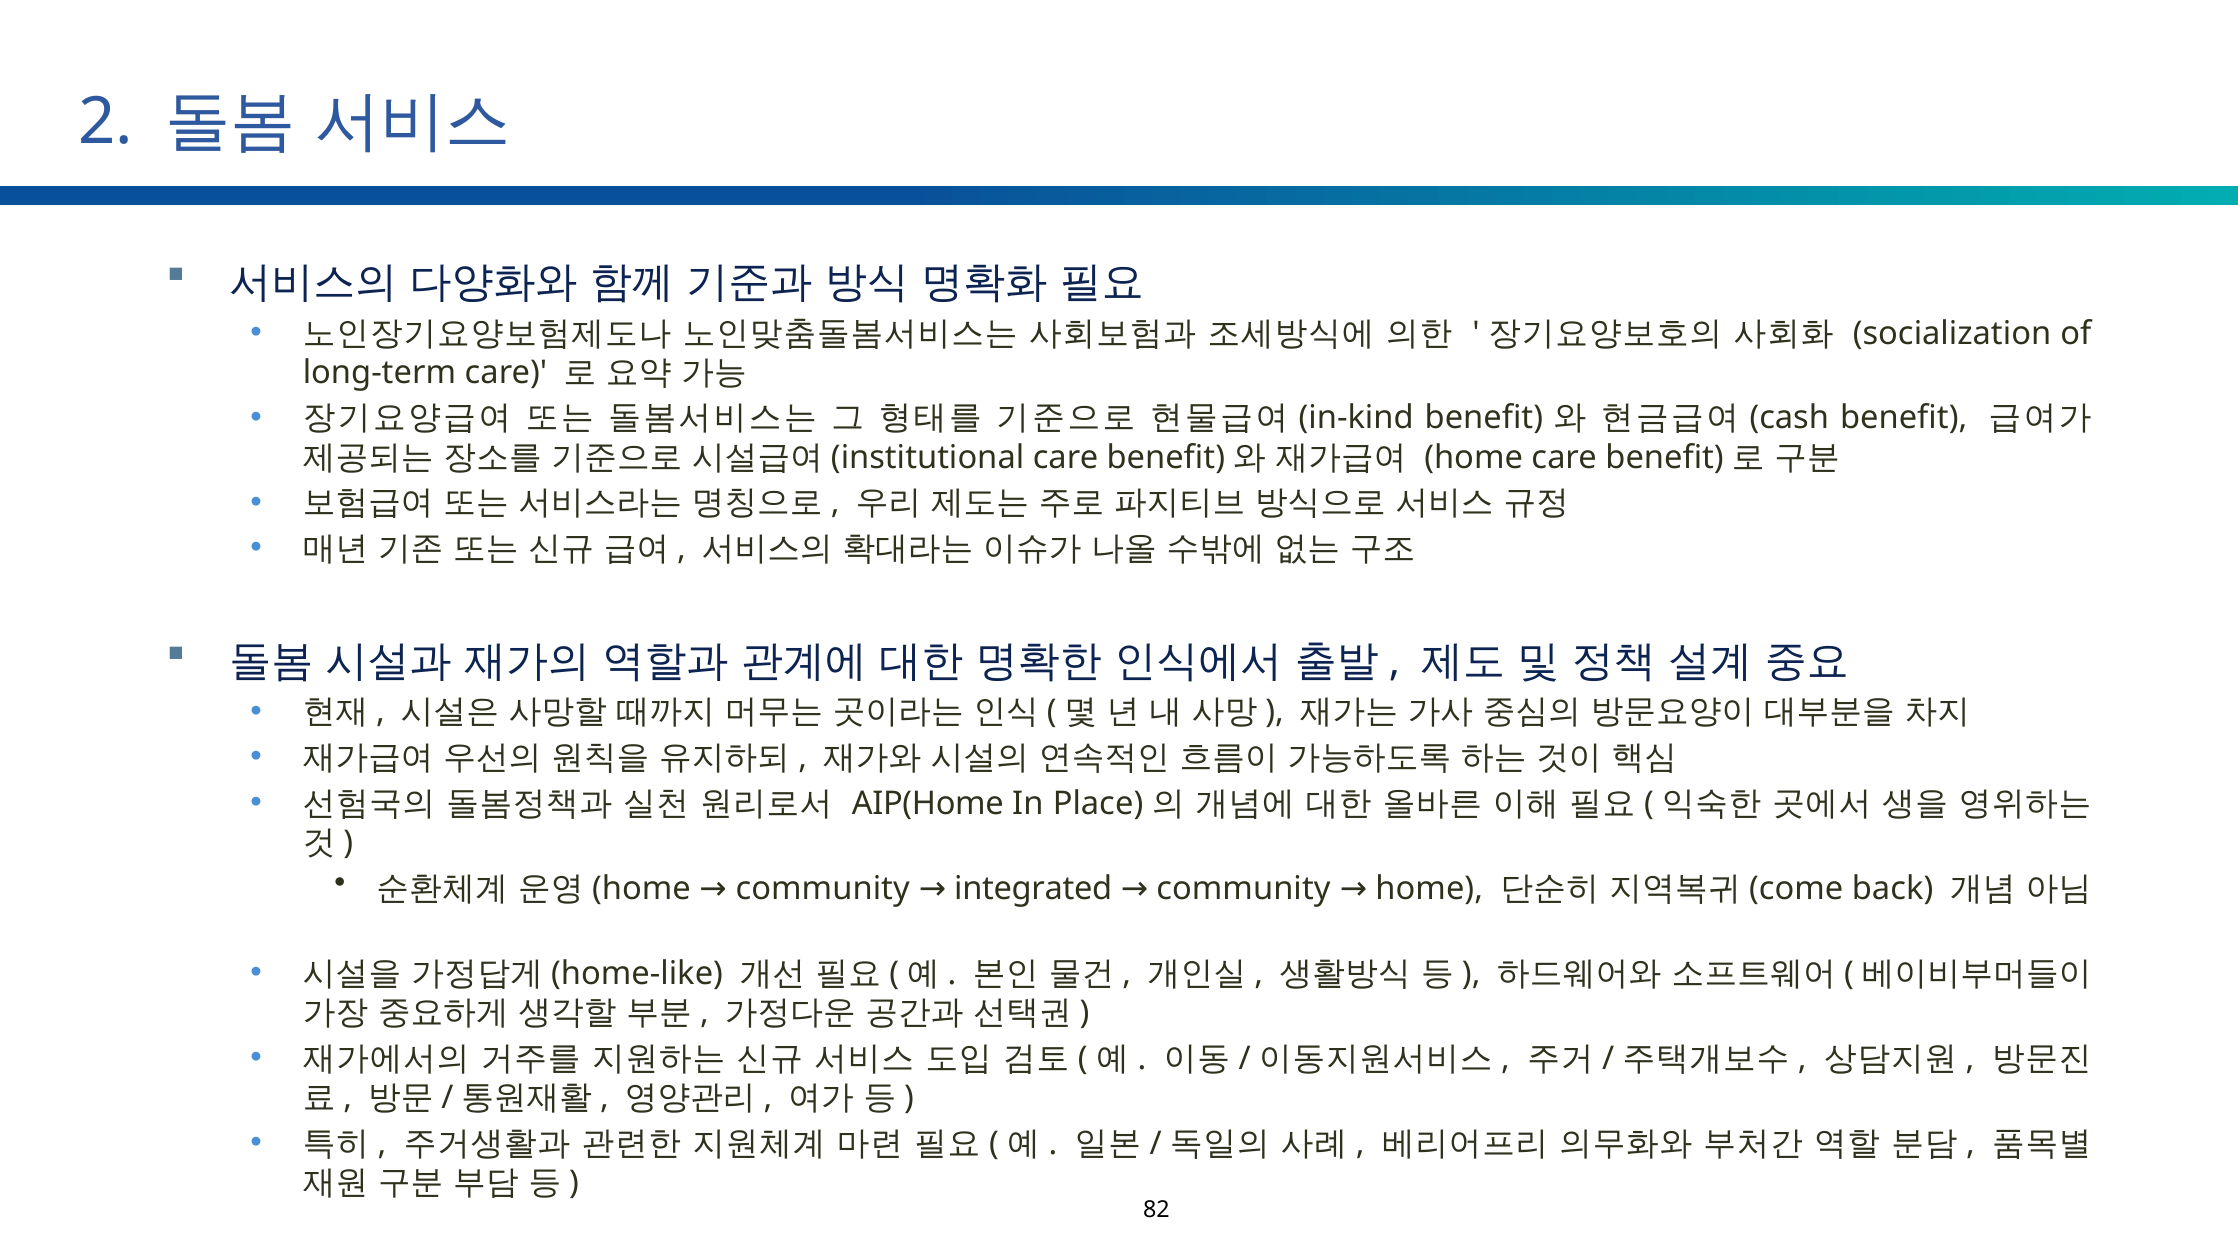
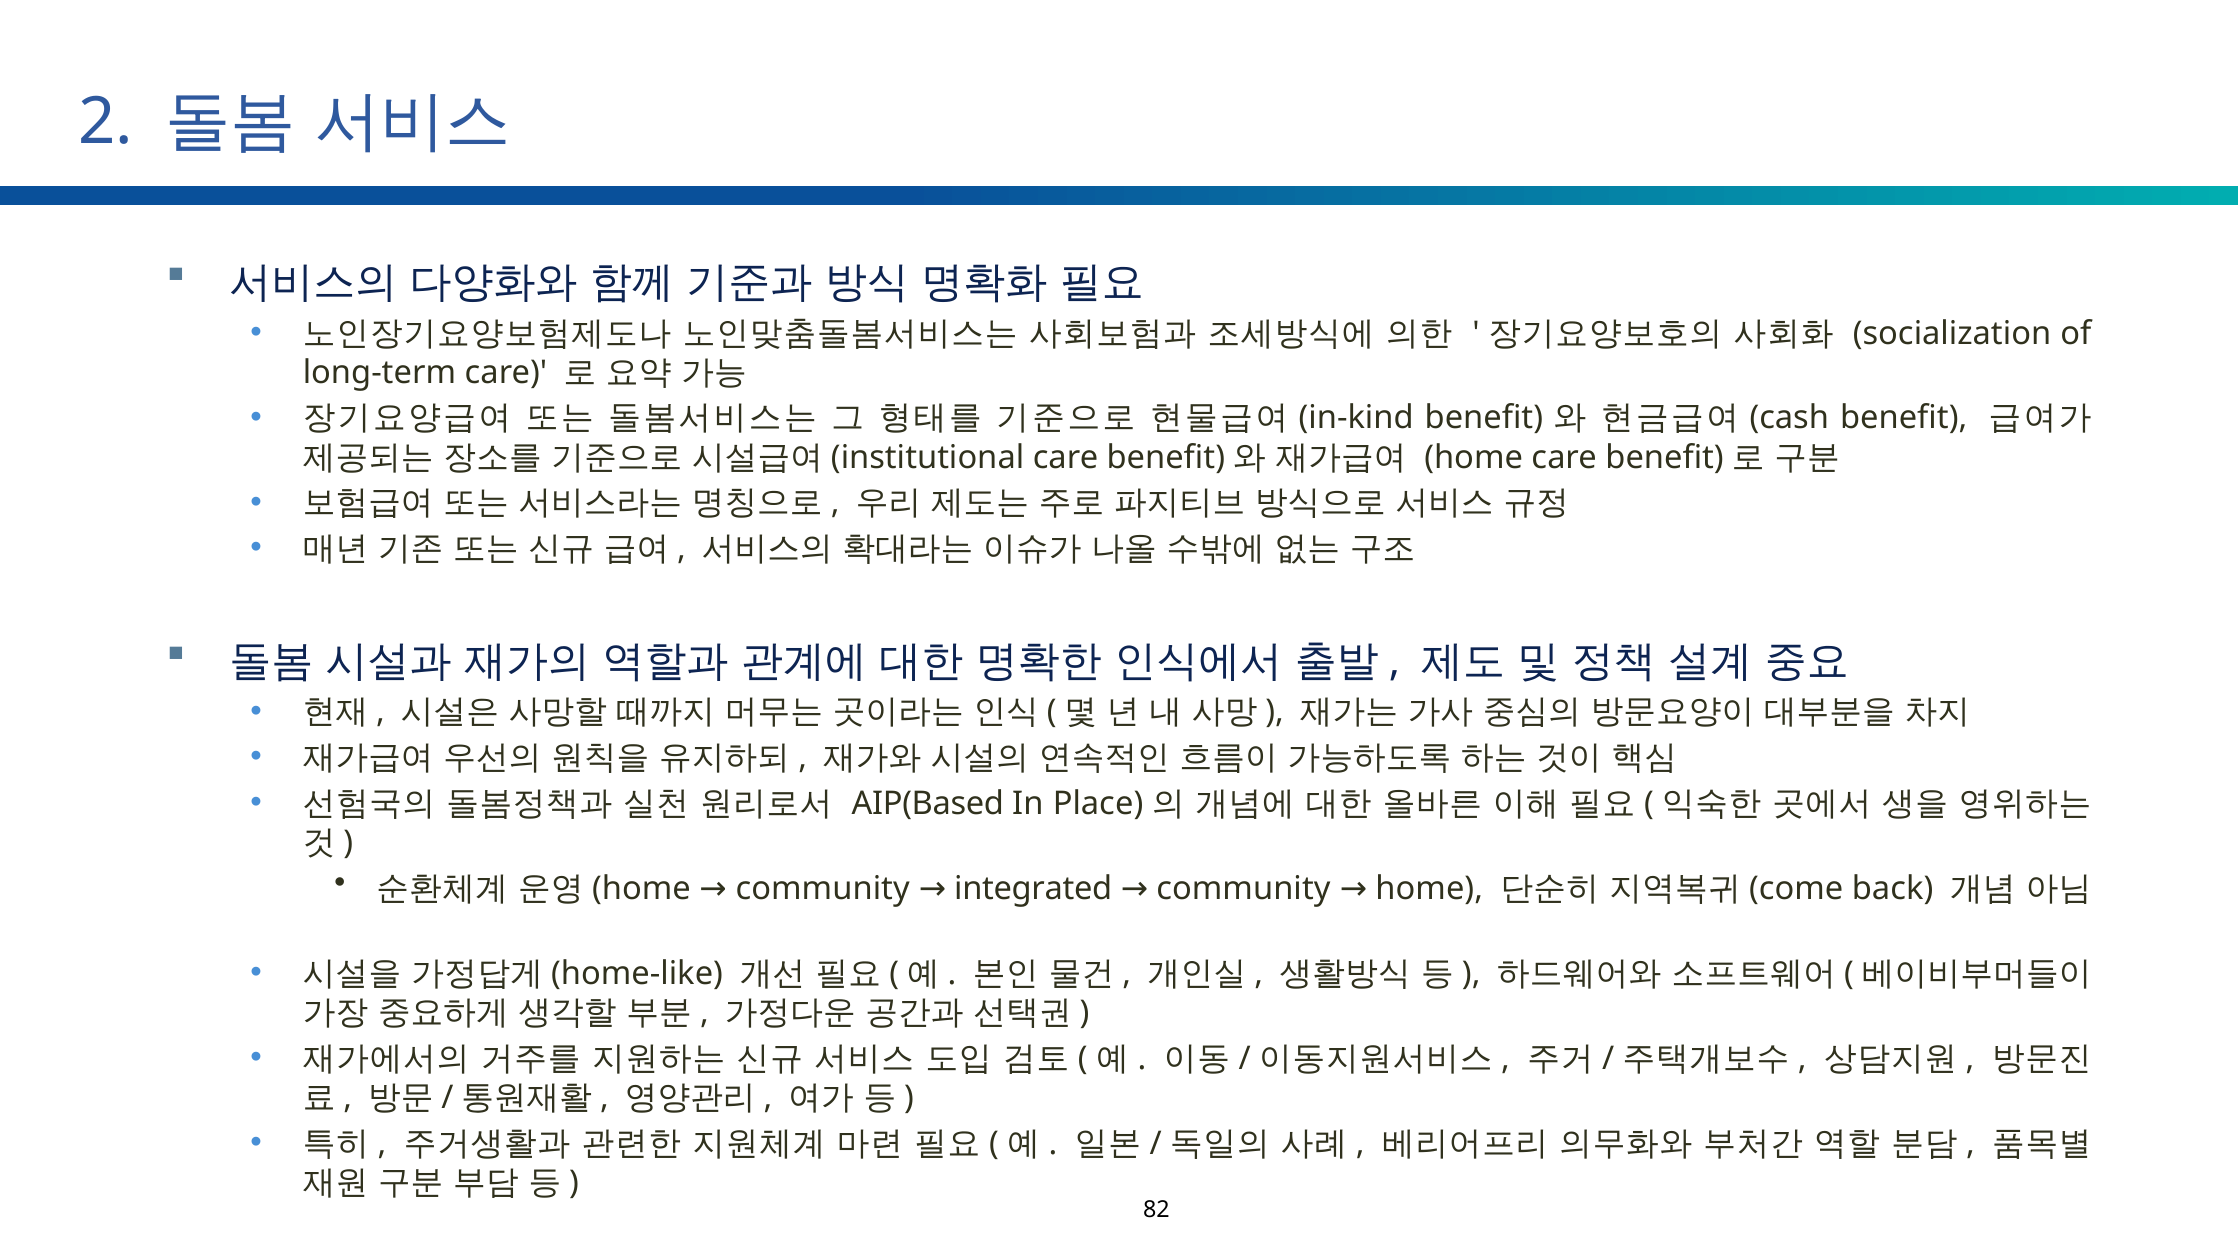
AIP(Home: AIP(Home -> AIP(Based (928, 803)
